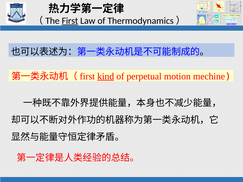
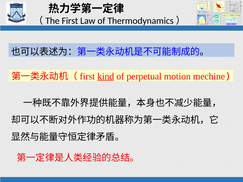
First underline: present -> none (70, 21)
